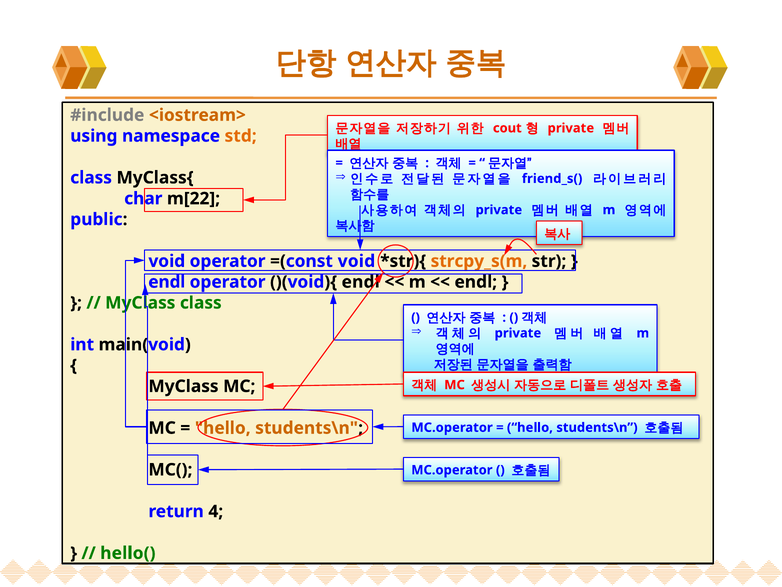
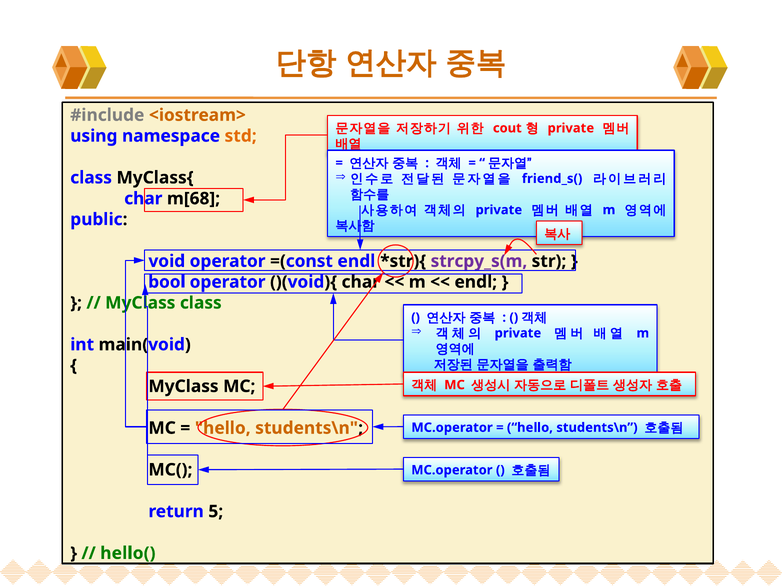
m[22: m[22 -> m[68 (194, 198)
=(const void: void -> endl (356, 261)
strcpy_s(m colour: orange -> purple (479, 261)
endl: endl -> bool (167, 282)
)(void){ endl: endl -> char (361, 282)
4: 4 -> 5 (216, 511)
